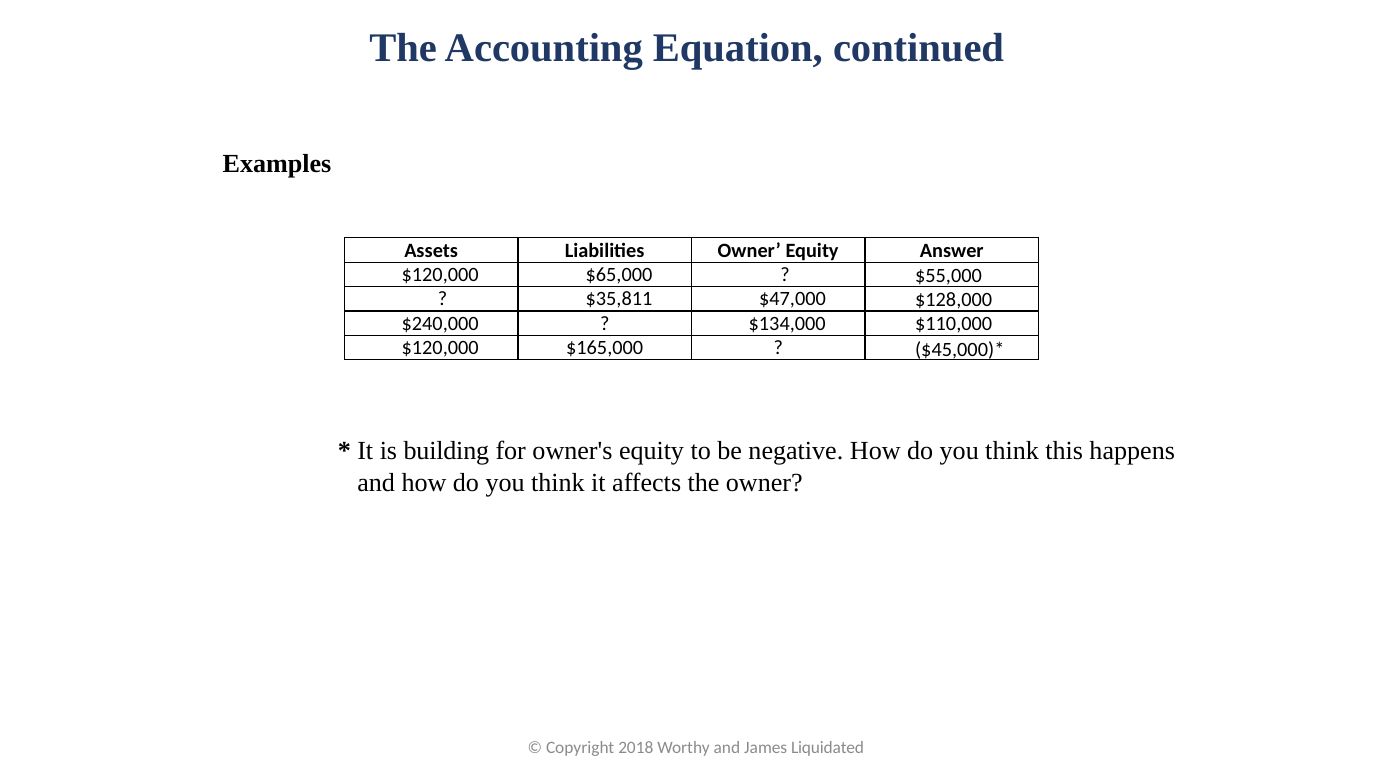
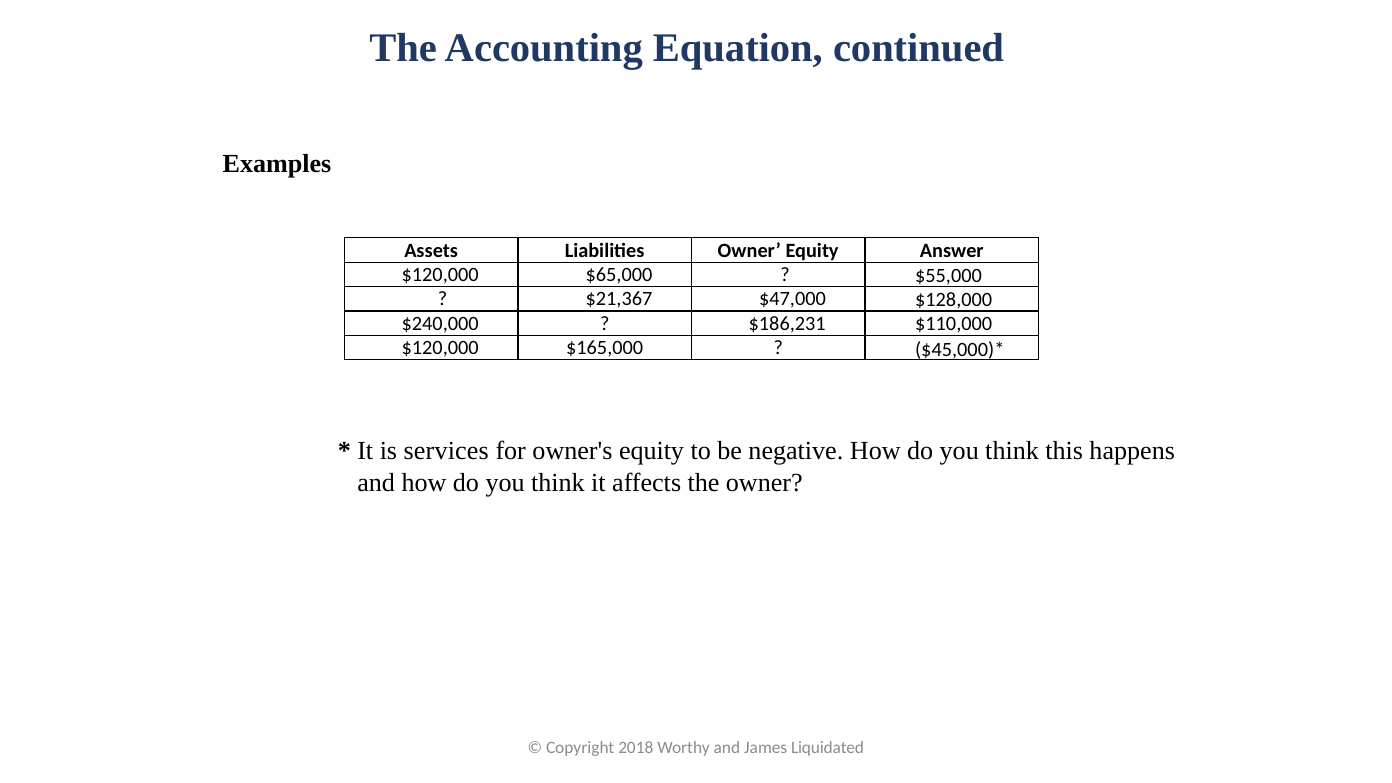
$35,811: $35,811 -> $21,367 (619, 299)
$134,000: $134,000 -> $186,231 (787, 324)
building: building -> services (446, 451)
